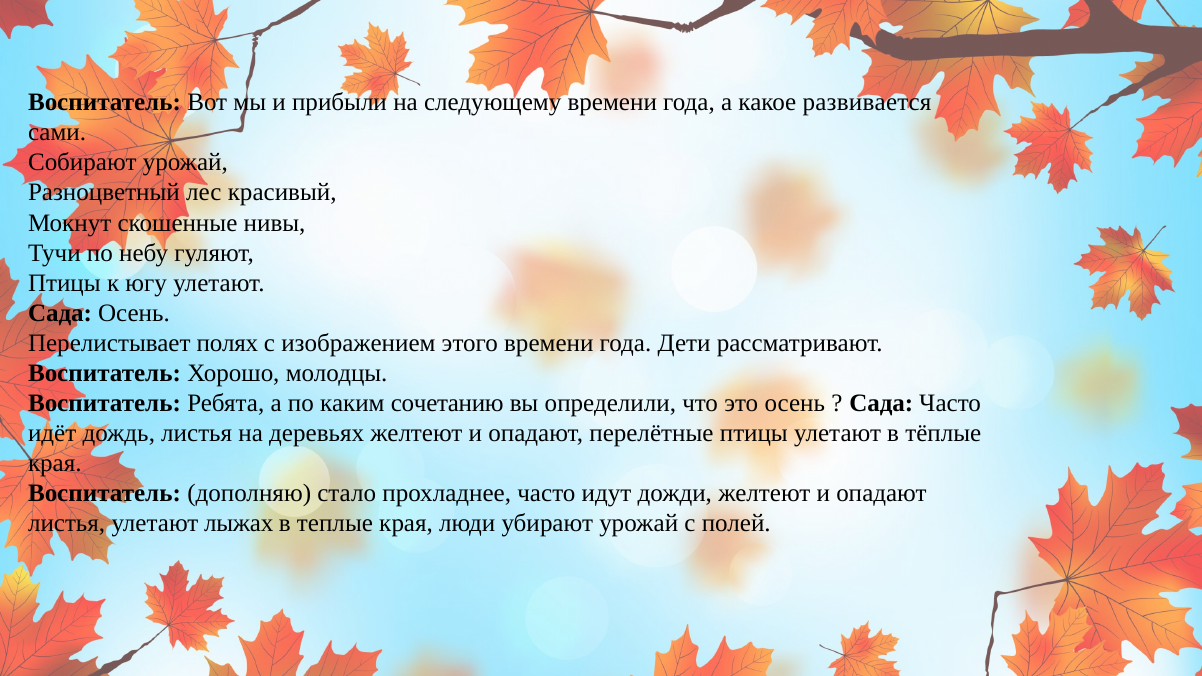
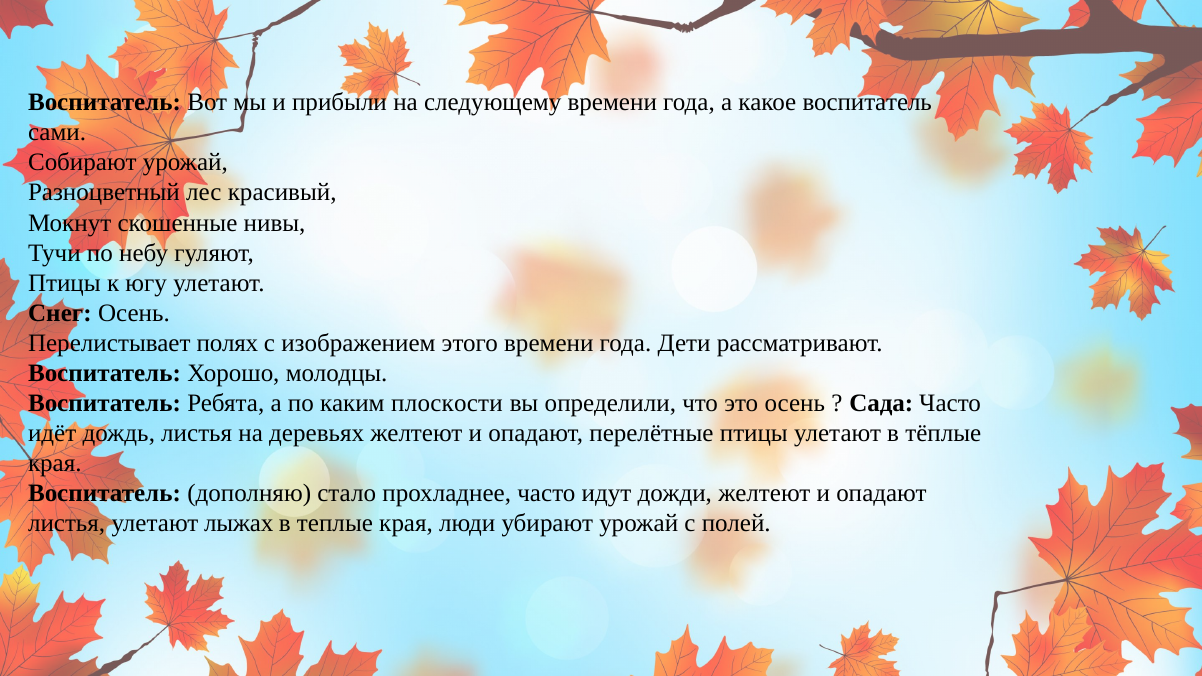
какое развивается: развивается -> воспитатель (867, 103)
Сада: Сада -> Снег (60, 313)
сочетанию: сочетанию -> плоскости (447, 403)
